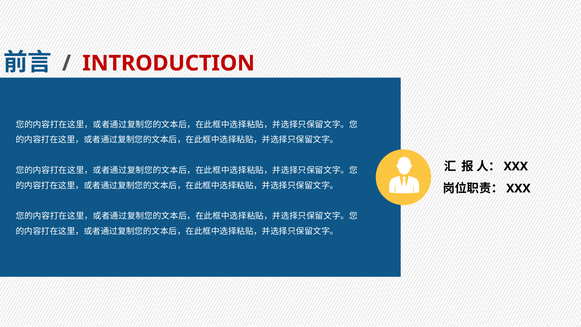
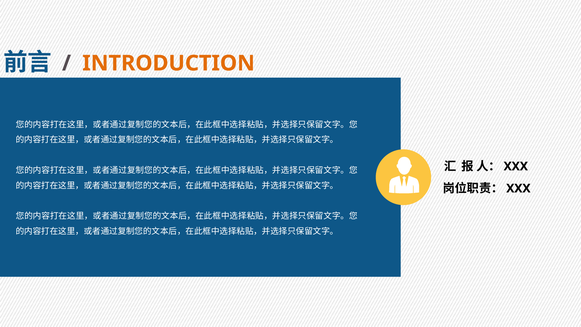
INTRODUCTION colour: red -> orange (169, 63)
